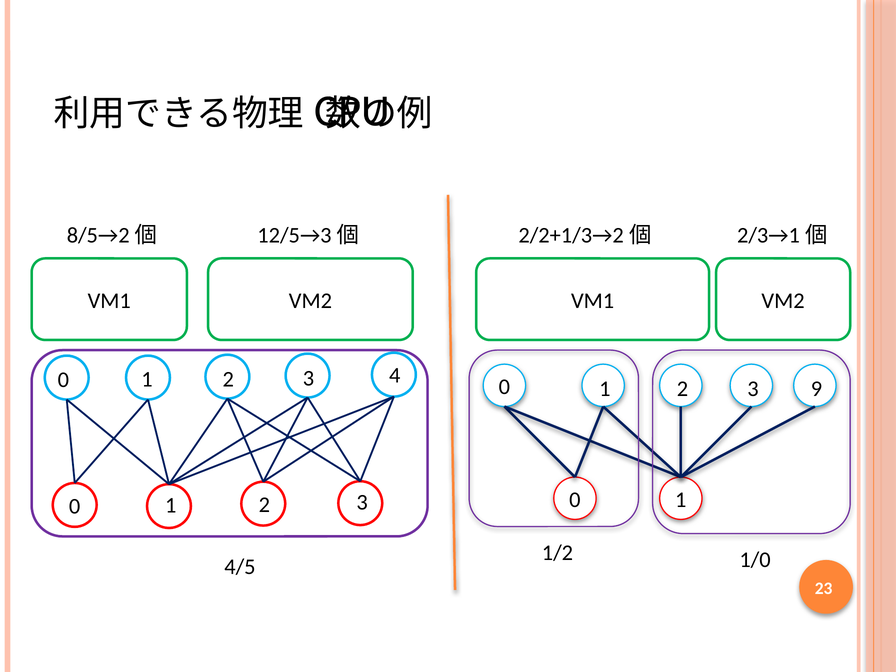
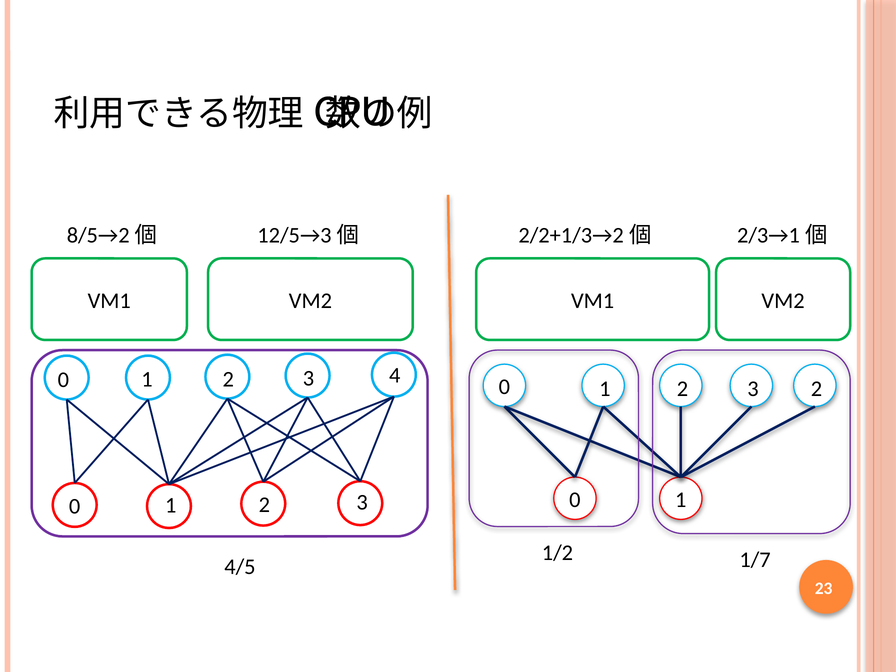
2 3 9: 9 -> 2 (817, 389)
1/0: 1/0 -> 1/7 (755, 560)
